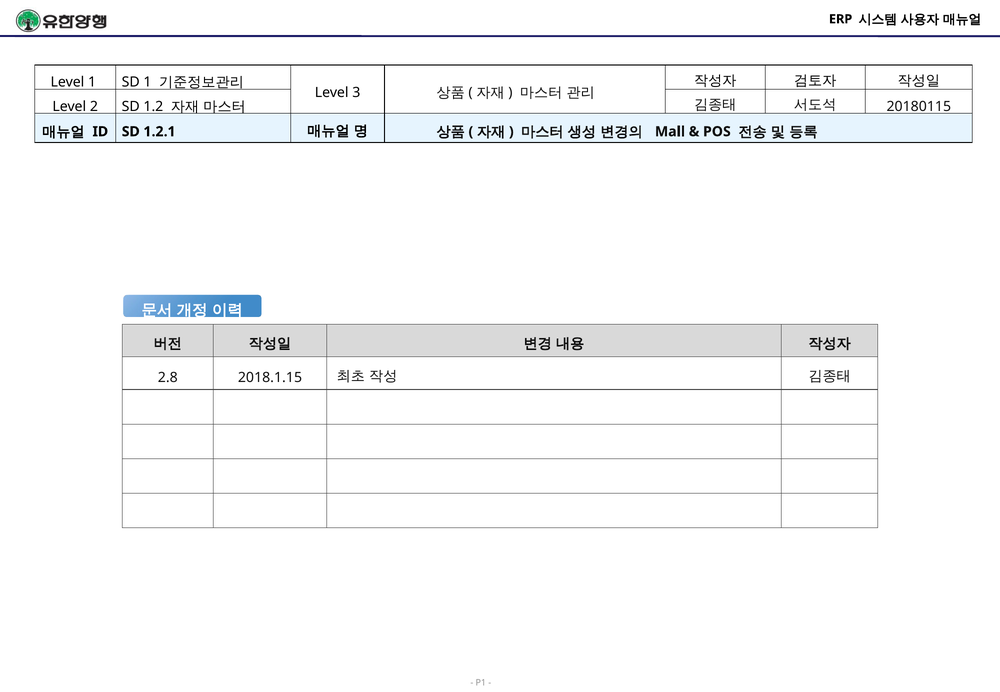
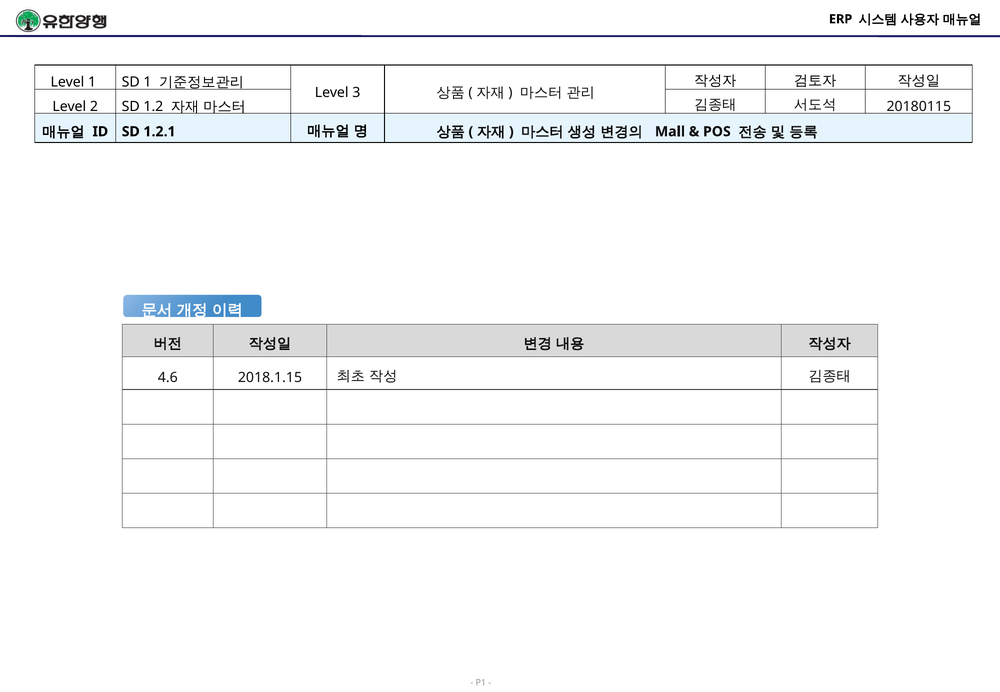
2.8: 2.8 -> 4.6 (168, 378)
